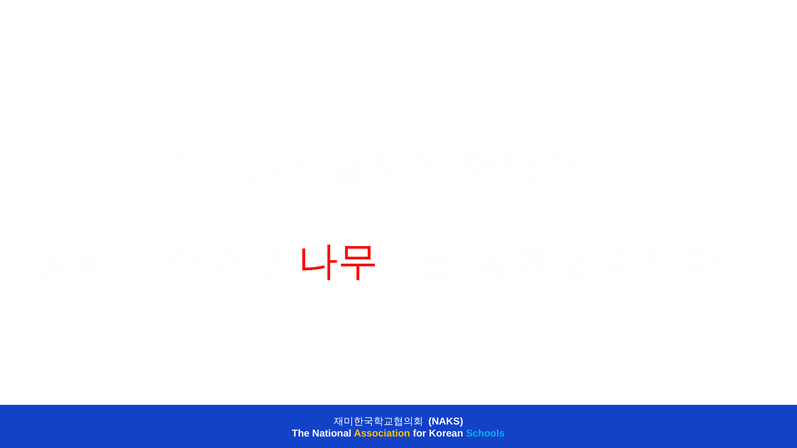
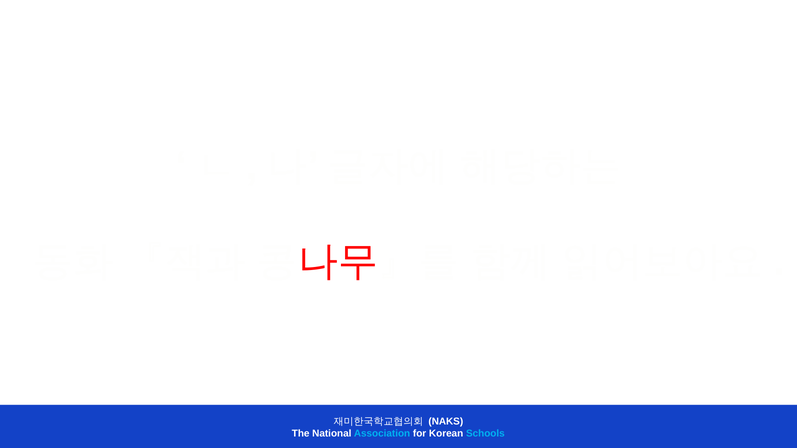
Association colour: yellow -> light blue (382, 434)
